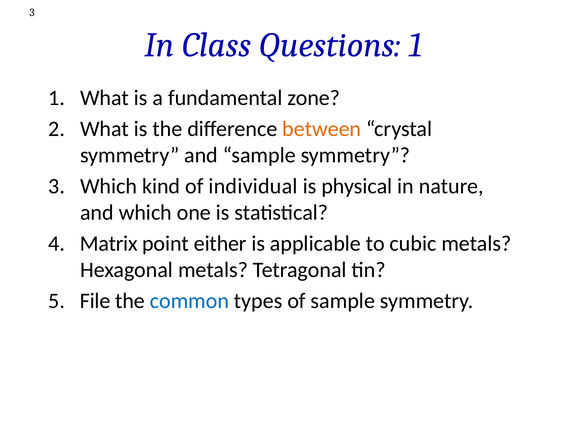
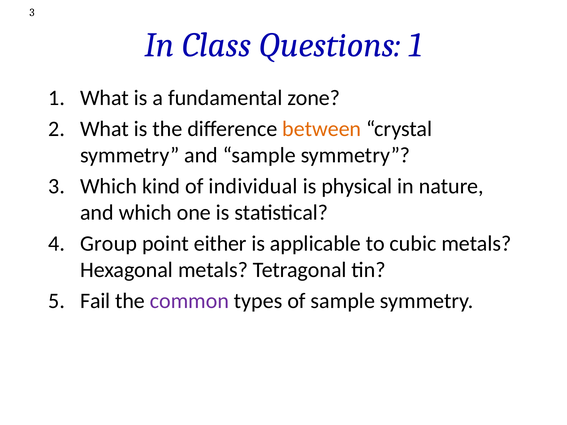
Matrix: Matrix -> Group (109, 244)
File: File -> Fail (95, 301)
common colour: blue -> purple (189, 301)
